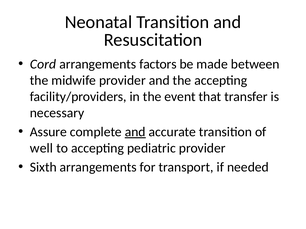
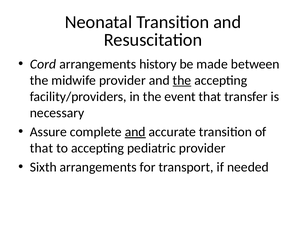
factors: factors -> history (158, 64)
the underline: none -> present (182, 81)
well: well -> that (42, 149)
